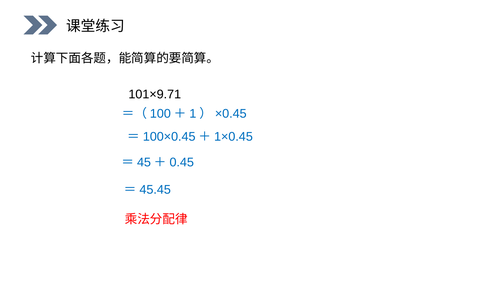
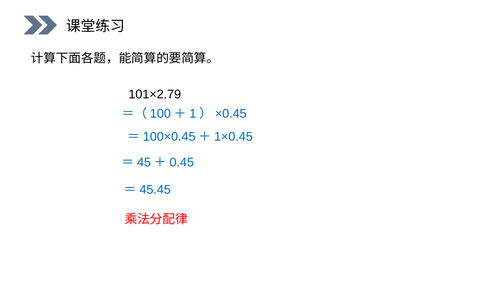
101×9.71: 101×9.71 -> 101×2.79 (155, 94)
